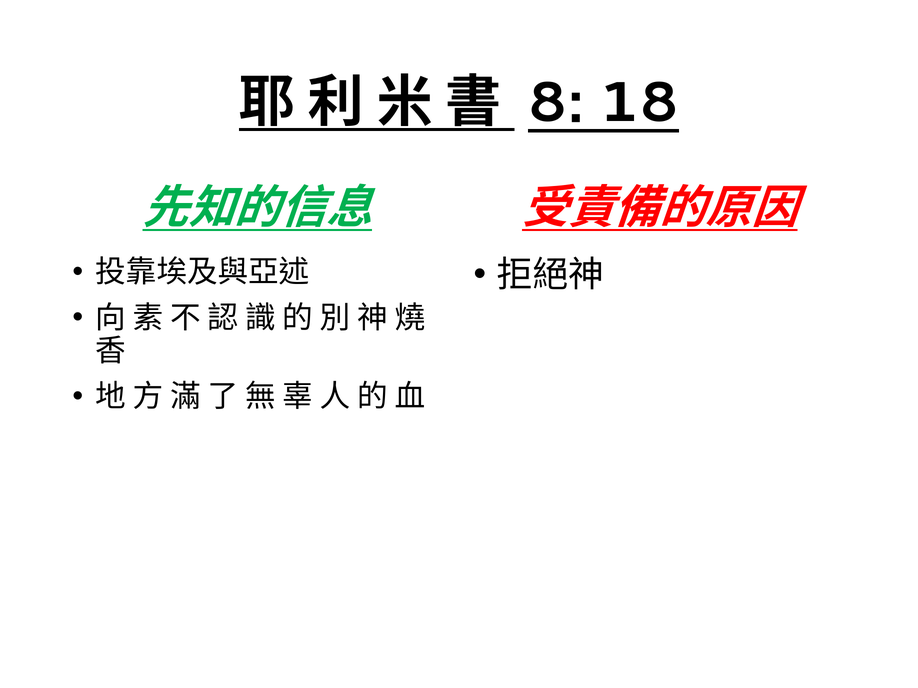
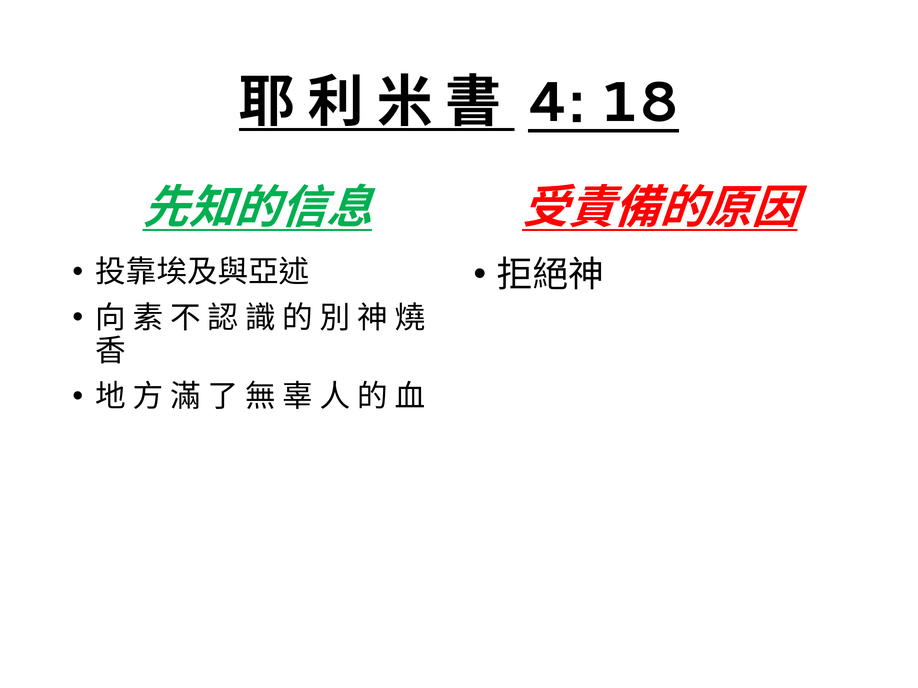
8: 8 -> 4 (556, 103)
